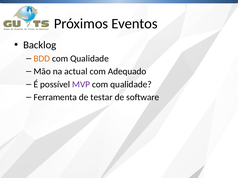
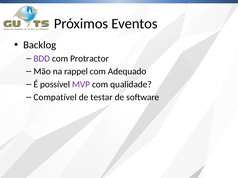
BDD colour: orange -> purple (42, 59)
Qualidade: Qualidade -> Protractor (90, 59)
actual: actual -> rappel (76, 72)
Ferramenta: Ferramenta -> Compatível (55, 98)
